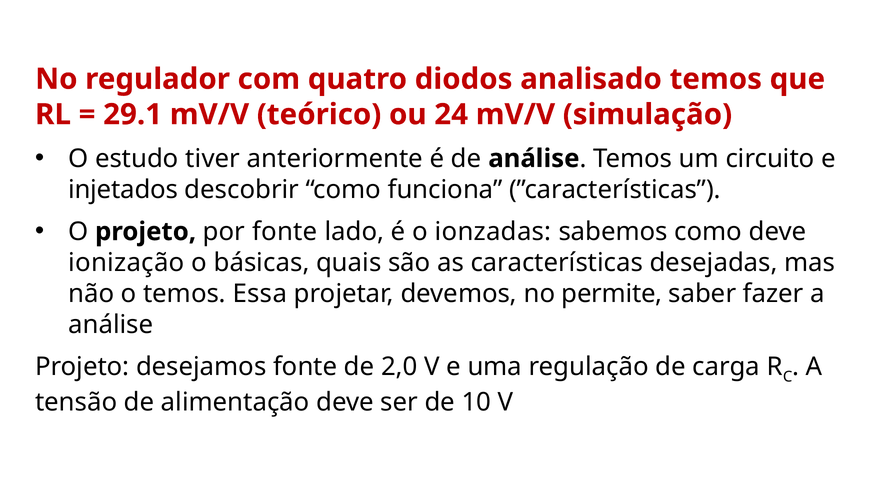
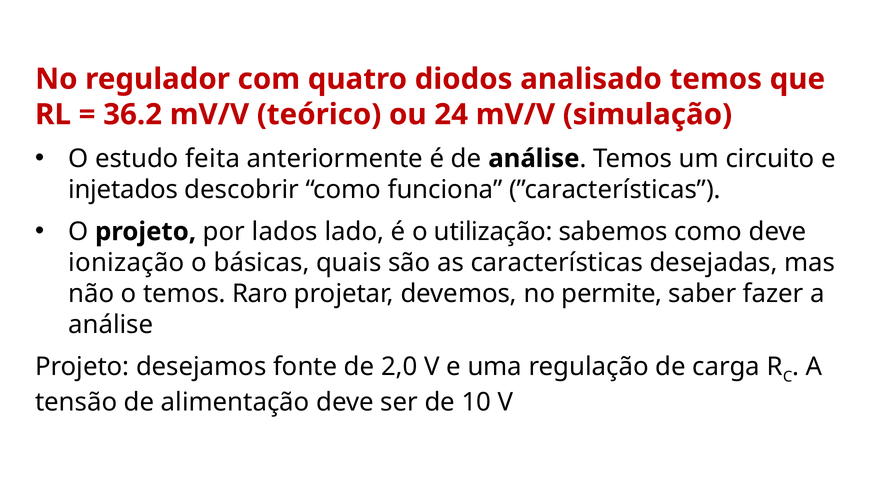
29.1: 29.1 -> 36.2 (133, 114)
tiver: tiver -> feita (213, 158)
por fonte: fonte -> lados (285, 232)
ionzadas: ionzadas -> utilização (493, 232)
Essa: Essa -> Raro (260, 294)
